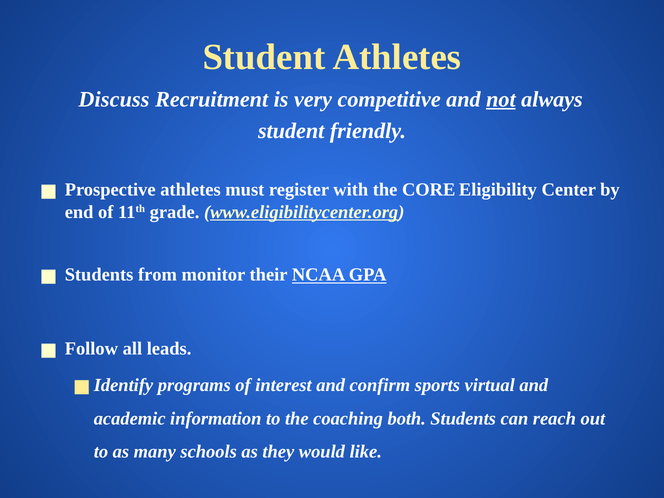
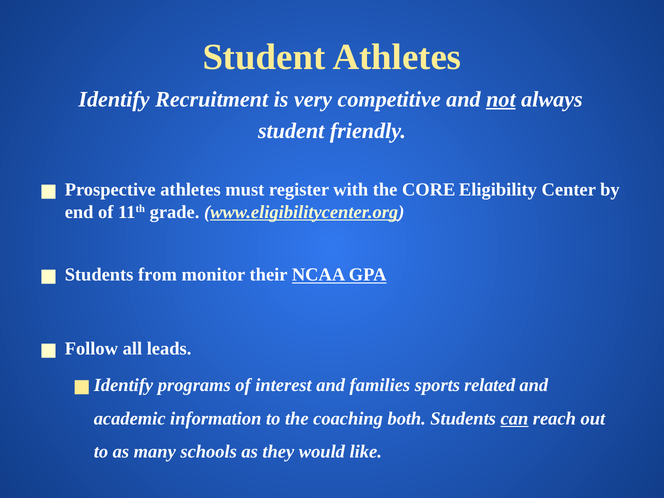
Discuss: Discuss -> Identify (114, 99)
confirm: confirm -> families (380, 385)
virtual: virtual -> related (490, 385)
can underline: none -> present (514, 419)
